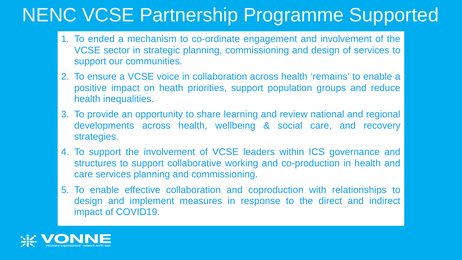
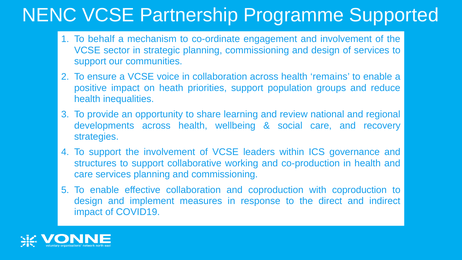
ended: ended -> behalf (101, 39)
with relationships: relationships -> coproduction (359, 190)
